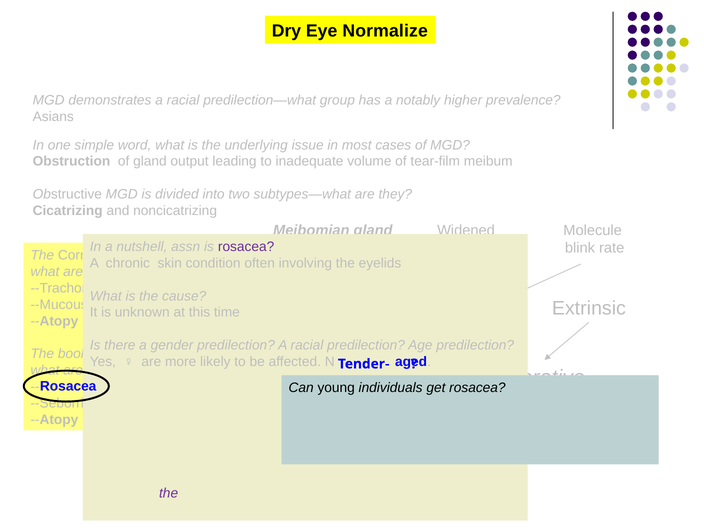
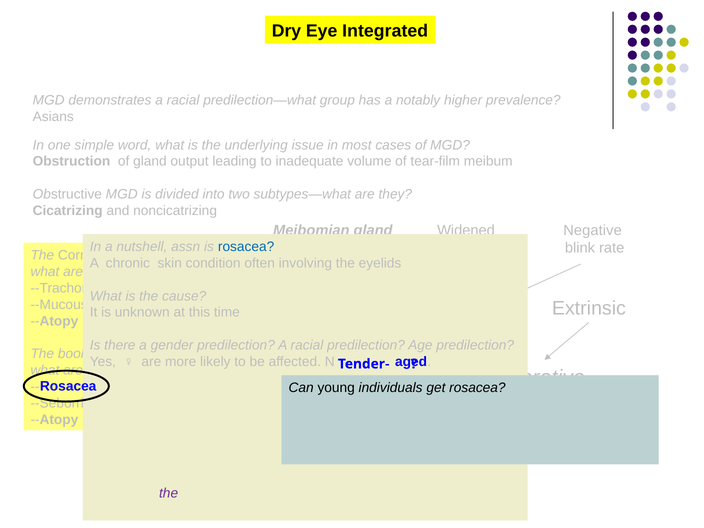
Normalize: Normalize -> Integrated (385, 31)
Molecule: Molecule -> Negative (593, 230)
rosacea colour: purple -> blue (246, 247)
